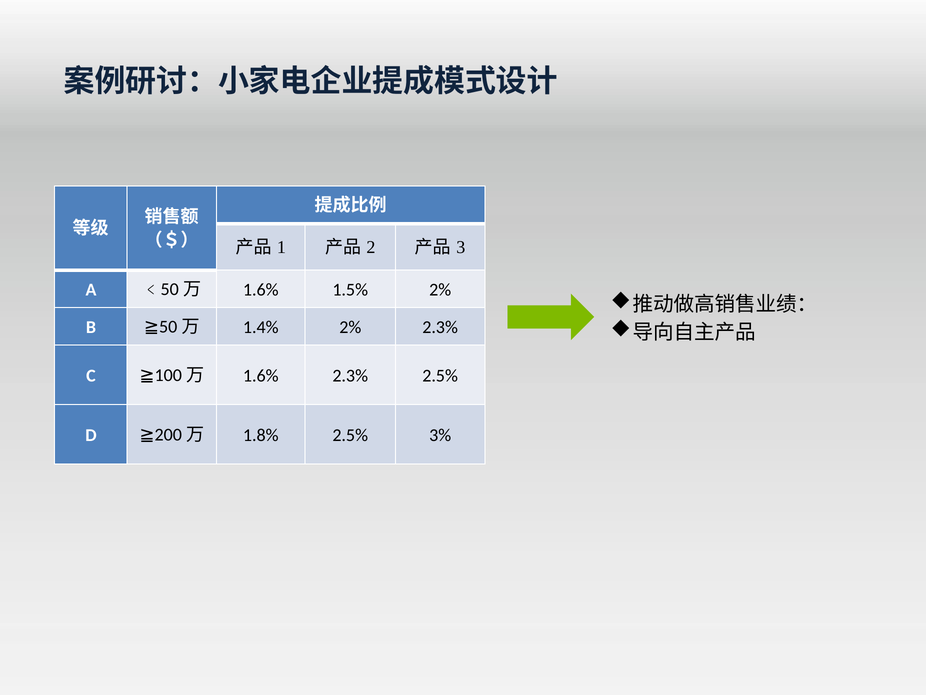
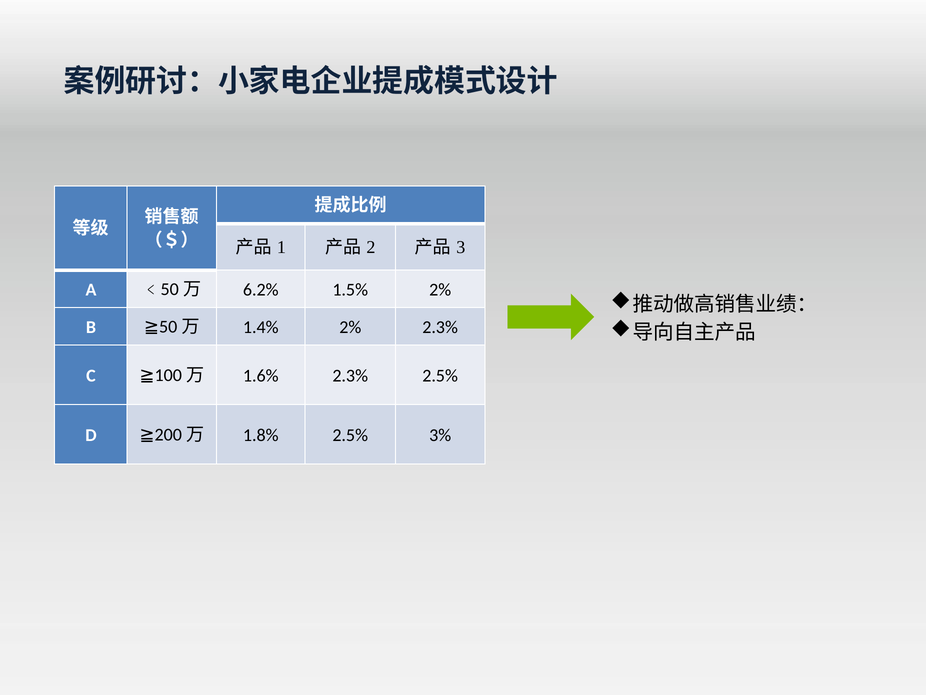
1.6%: 1.6% -> 6.2% (261, 289)
